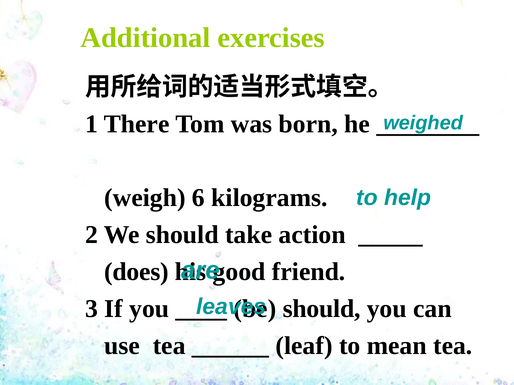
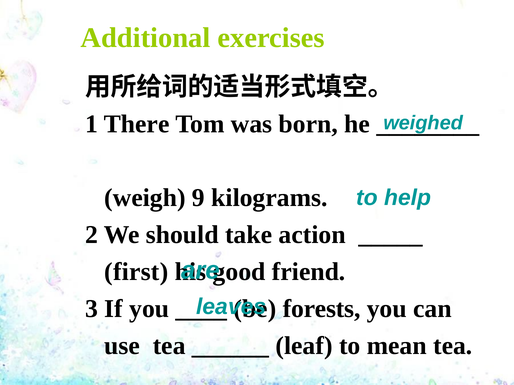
6: 6 -> 9 (198, 198)
does: does -> first (136, 272)
should: should -> forests (322, 309)
